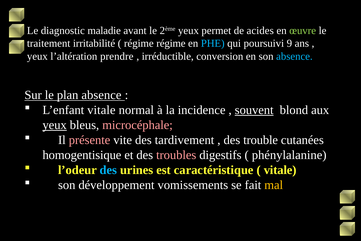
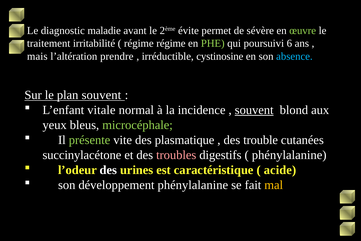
2ème yeux: yeux -> évite (188, 31)
acides: acides -> sévère (260, 31)
PHE colour: light blue -> light green (213, 43)
9: 9 -> 6 (289, 43)
yeux: yeux -> mais (37, 56)
conversion: conversion -> cystinosine (220, 56)
plan absence: absence -> souvent (101, 95)
yeux underline: present -> none (55, 125)
microcéphale colour: pink -> light green (138, 125)
présente colour: pink -> light green (89, 140)
tardivement: tardivement -> plasmatique (185, 140)
homogentisique: homogentisique -> succinylacétone (82, 155)
des colour: light blue -> white (108, 170)
vitale: vitale -> acide (280, 170)
développement vomissements: vomissements -> phénylalanine (193, 185)
